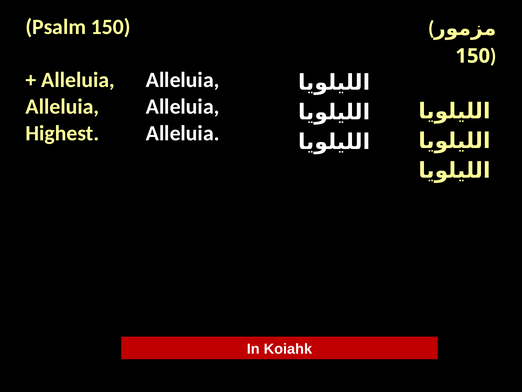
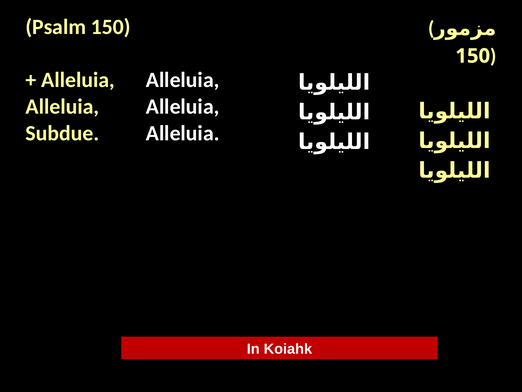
Highest: Highest -> Subdue (62, 133)
